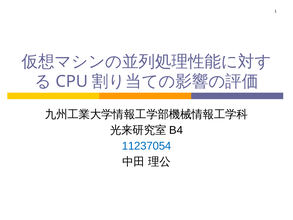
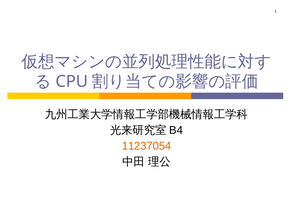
11237054 colour: blue -> orange (147, 146)
